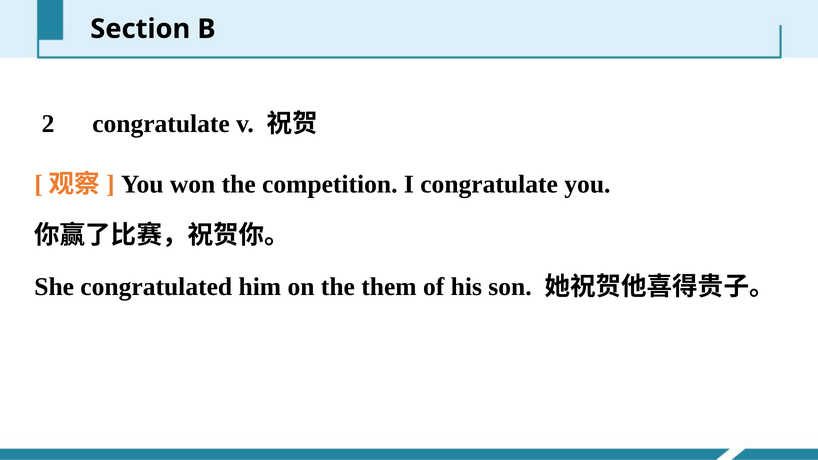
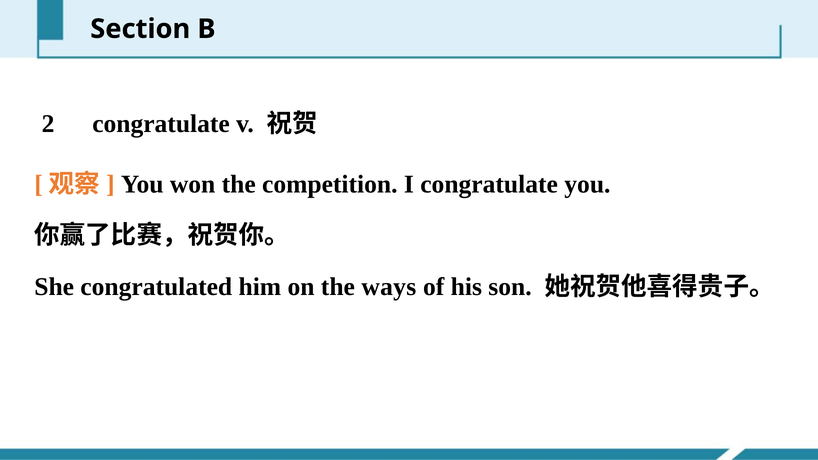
them: them -> ways (389, 287)
